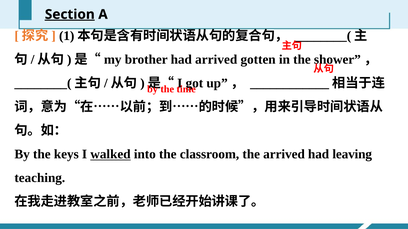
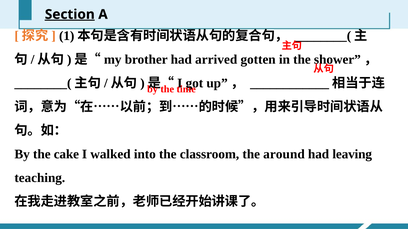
keys: keys -> cake (66, 155)
walked underline: present -> none (110, 155)
the arrived: arrived -> around (284, 155)
